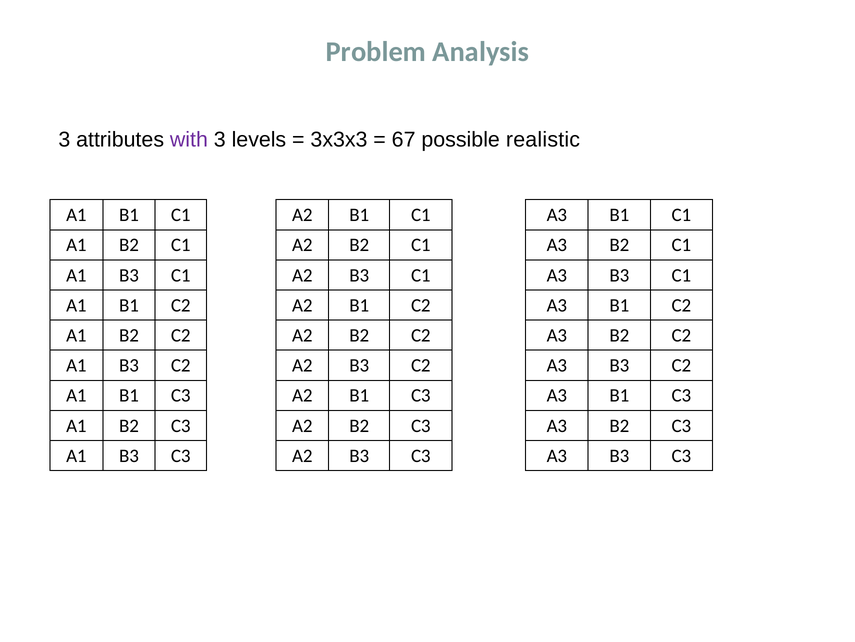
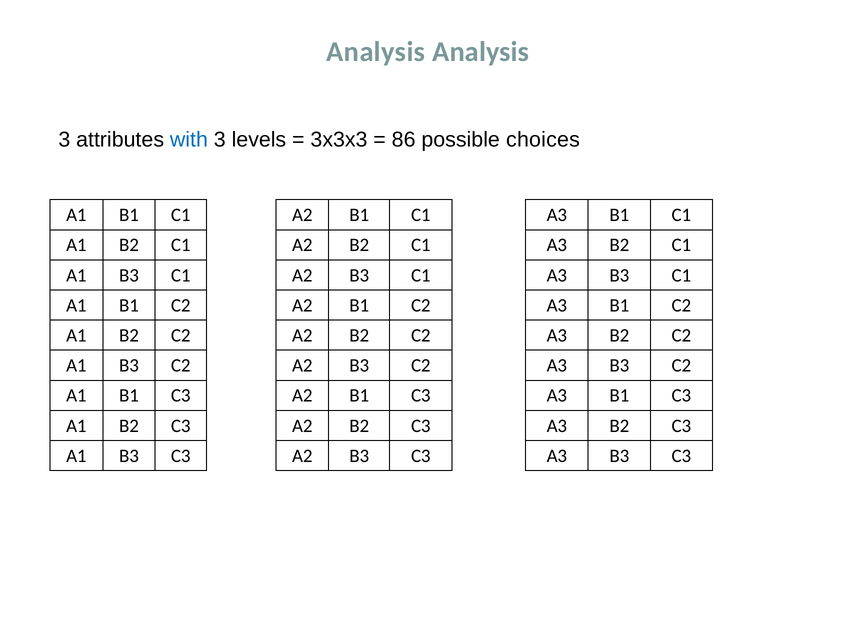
Problem: Problem -> Analysis (376, 52)
with colour: purple -> blue (189, 140)
67: 67 -> 86 (404, 140)
realistic: realistic -> choices (543, 140)
